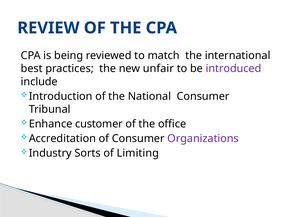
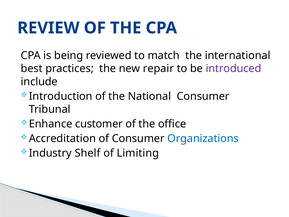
unfair: unfair -> repair (158, 69)
Organizations colour: purple -> blue (203, 138)
Sorts: Sorts -> Shelf (88, 153)
